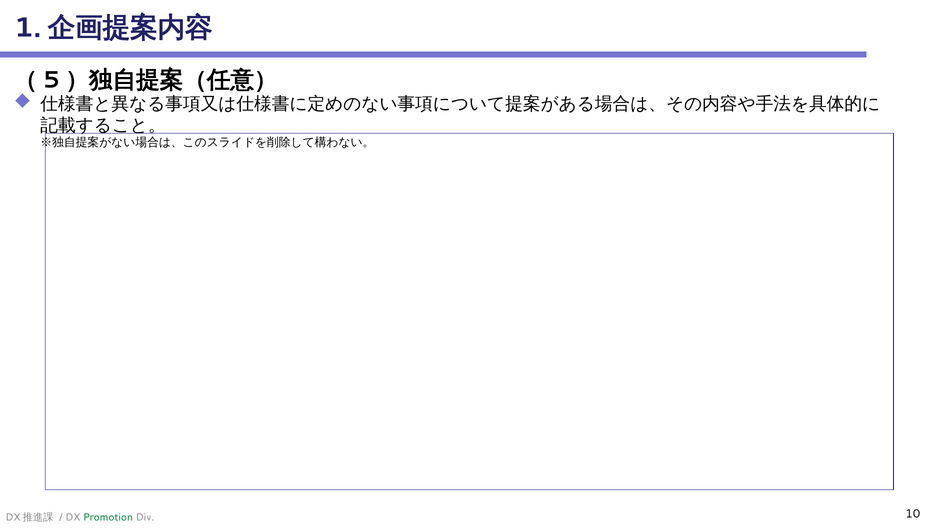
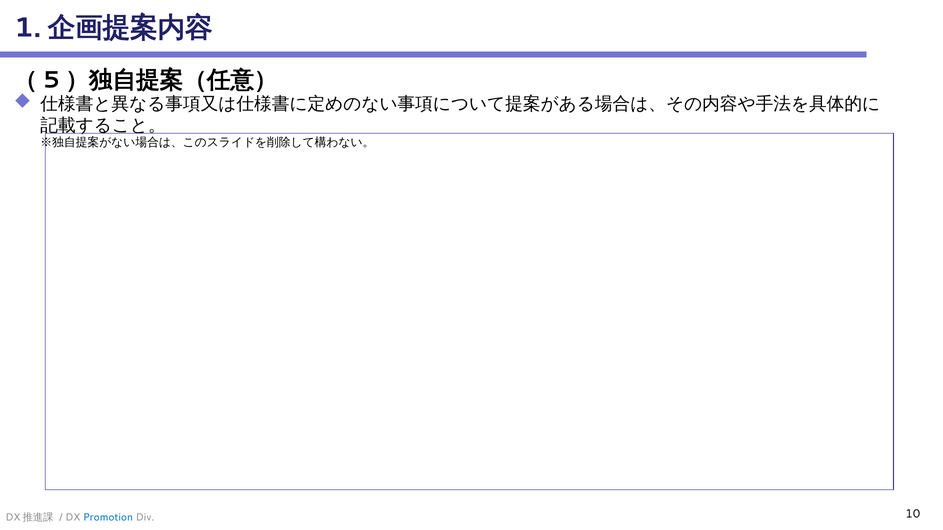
Promotion colour: green -> blue (108, 518)
